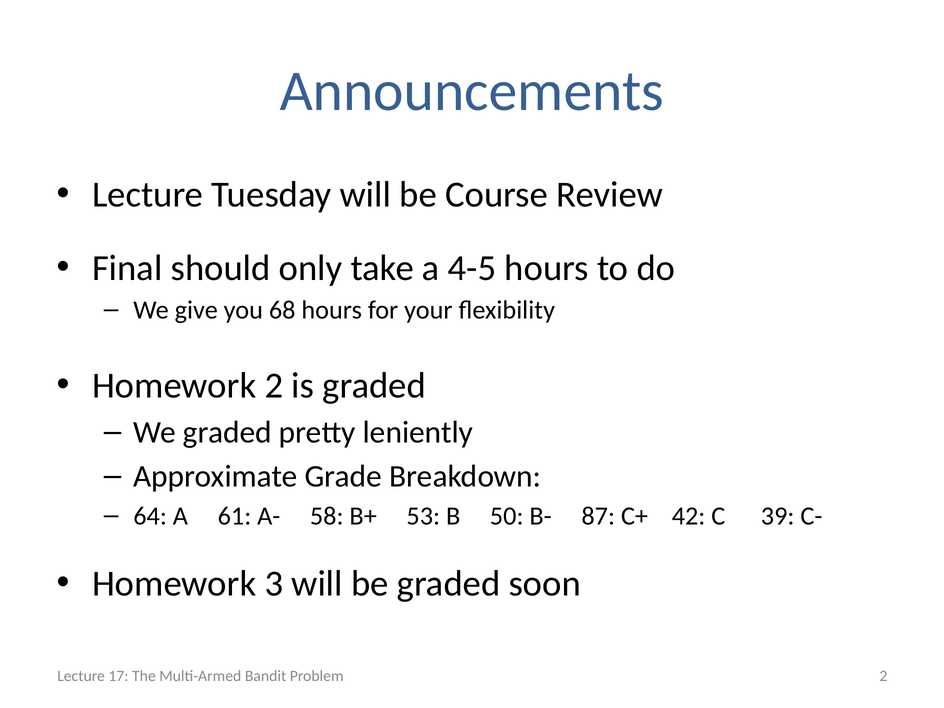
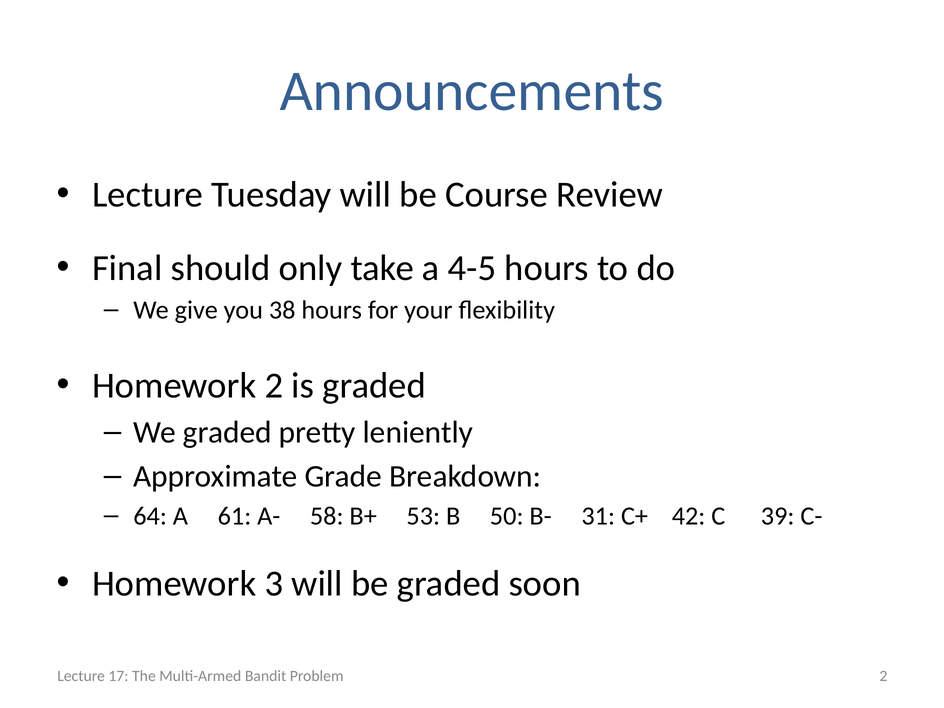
68: 68 -> 38 (282, 310)
87: 87 -> 31 (598, 516)
